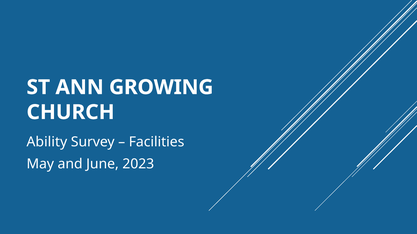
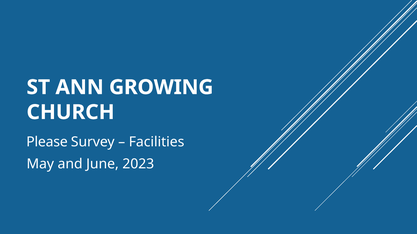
Ability: Ability -> Please (47, 142)
